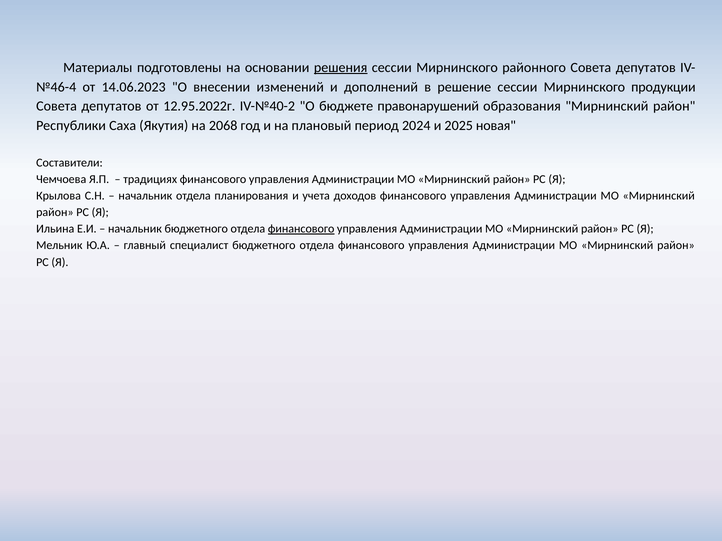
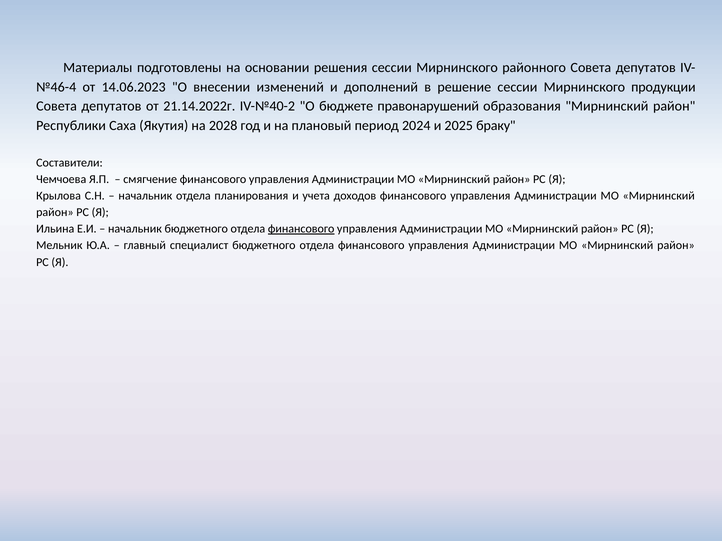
решения underline: present -> none (341, 68)
12.95.2022г: 12.95.2022г -> 21.14.2022г (199, 106)
2068: 2068 -> 2028 (223, 126)
новая: новая -> браку (496, 126)
традициях: традициях -> смягчение (150, 179)
